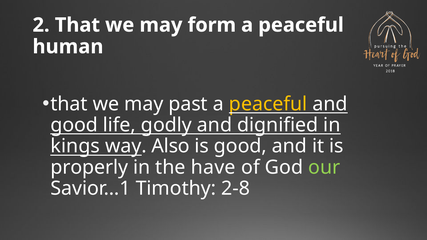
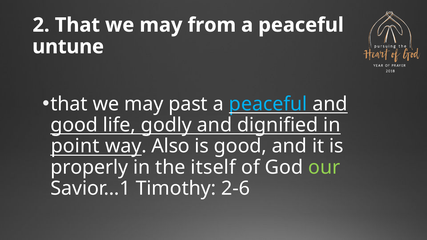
form: form -> from (212, 25)
human: human -> untune (68, 47)
peaceful colour: yellow -> light blue (268, 104)
kings: kings -> point (75, 146)
have: have -> itself (213, 167)
2-8: 2-8 -> 2-6 (236, 189)
